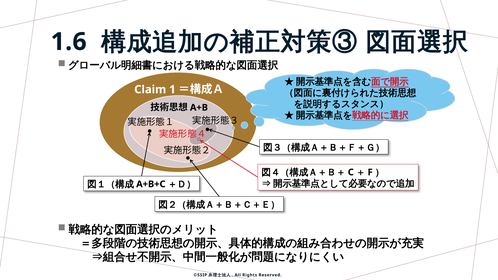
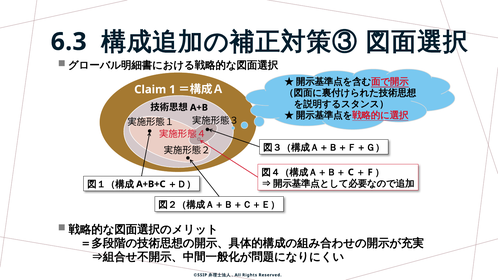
1.6: 1.6 -> 6.3 (69, 42)
